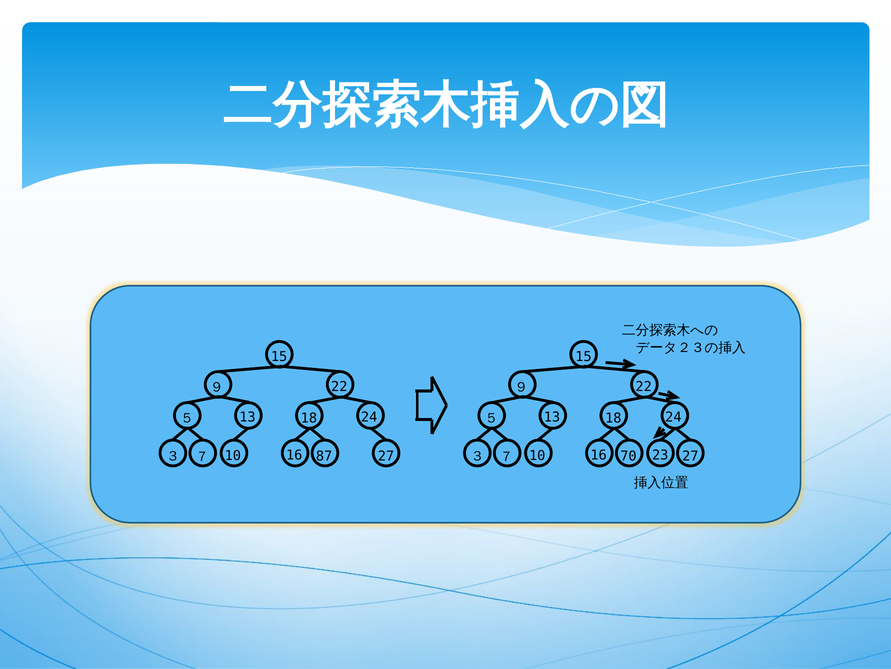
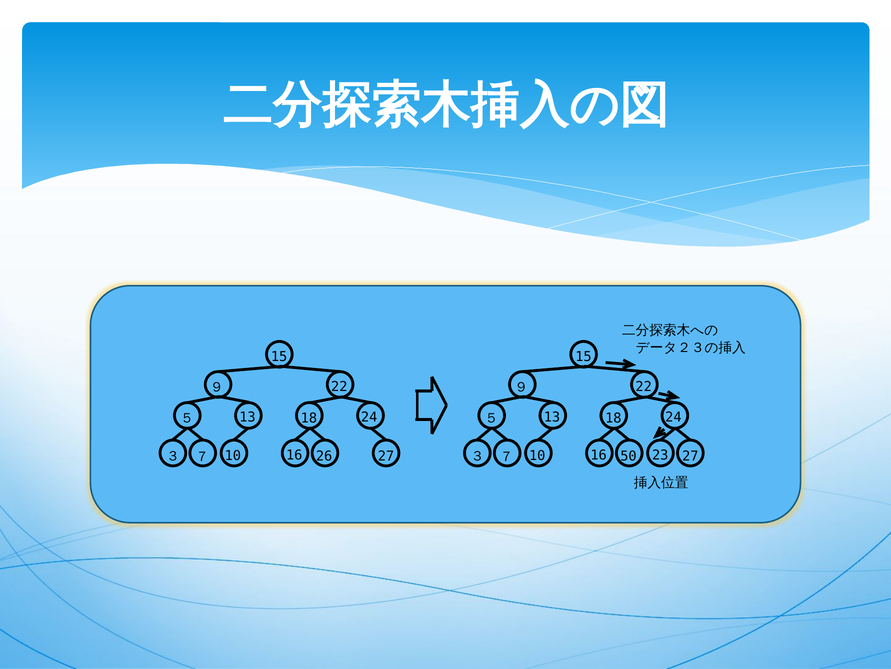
87: 87 -> 26 (324, 456)
70: 70 -> 50 (628, 456)
